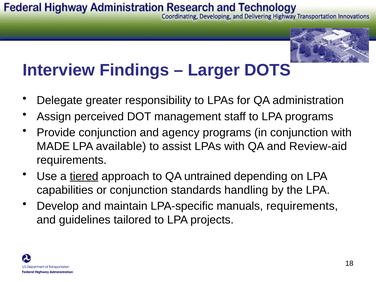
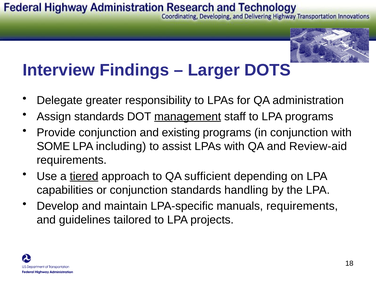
Assign perceived: perceived -> standards (99, 117)
management underline: none -> present (188, 117)
agency: agency -> existing (181, 133)
MADE: MADE -> SOME (53, 146)
available: available -> including (121, 146)
untrained: untrained -> sufficient (208, 176)
